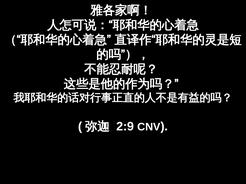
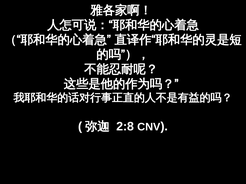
2:9: 2:9 -> 2:8 (125, 127)
